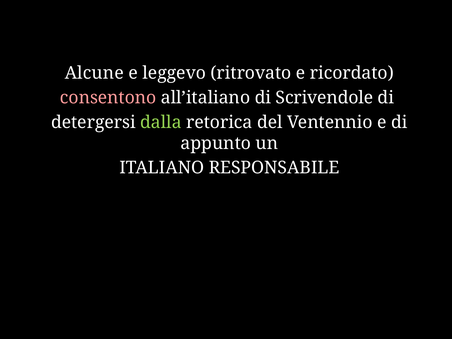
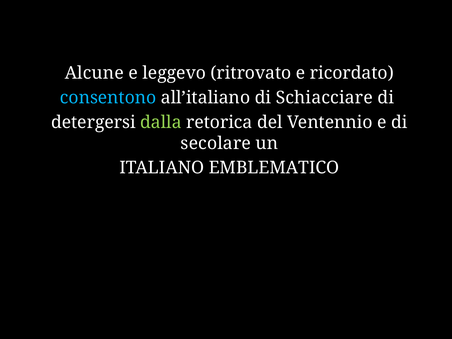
consentono colour: pink -> light blue (108, 98)
Scrivendole: Scrivendole -> Schiacciare (324, 98)
appunto: appunto -> secolare (216, 143)
RESPONSABILE: RESPONSABILE -> EMBLEMATICO (274, 168)
